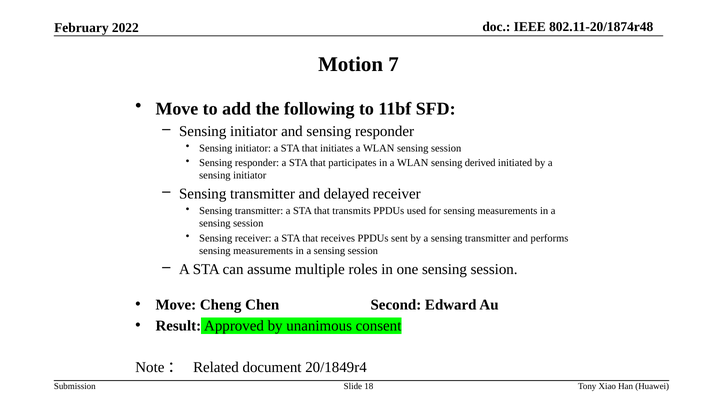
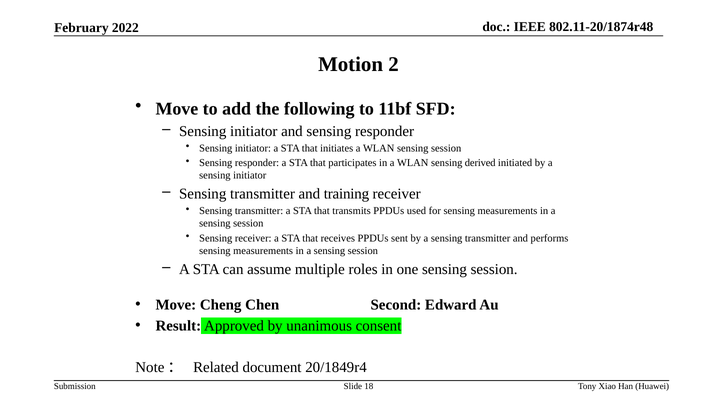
7: 7 -> 2 (393, 64)
delayed: delayed -> training (346, 194)
